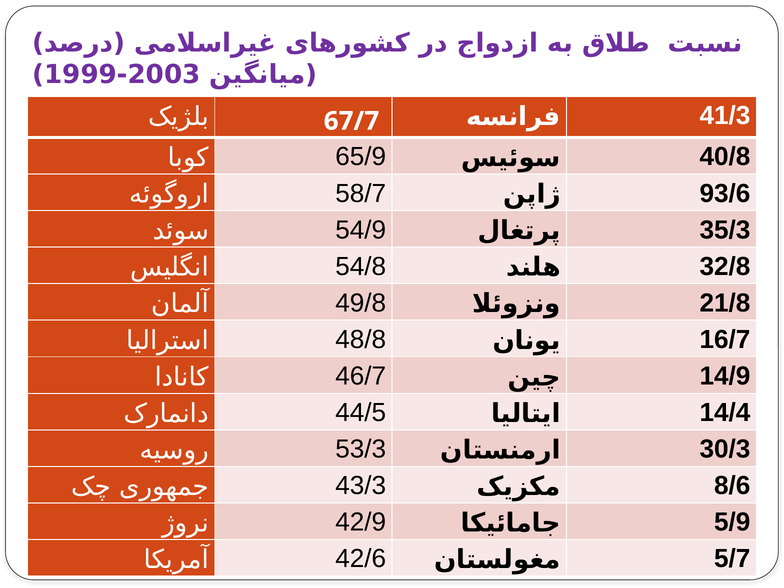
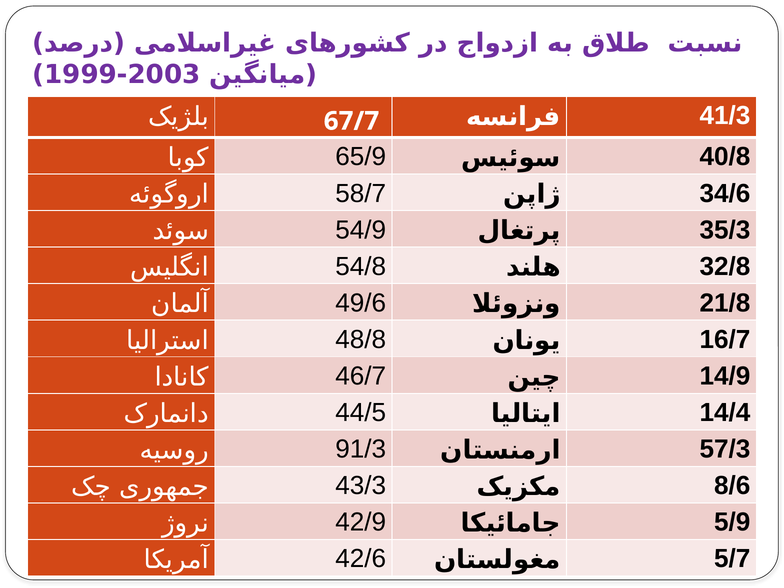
93/6: 93/6 -> 34/6 (725, 193)
49/8: 49/8 -> 49/6 (361, 303)
53/3: 53/3 -> 91/3 (361, 449)
30/3: 30/3 -> 57/3 (725, 449)
